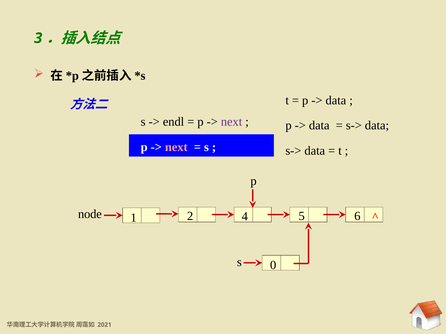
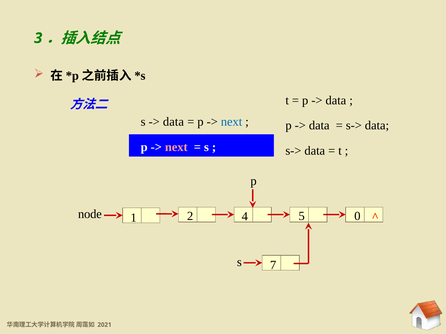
endl: endl -> data (173, 122)
next colour: purple -> blue (232, 122)
6: 6 -> 0 (357, 216)
0: 0 -> 7 (273, 266)
